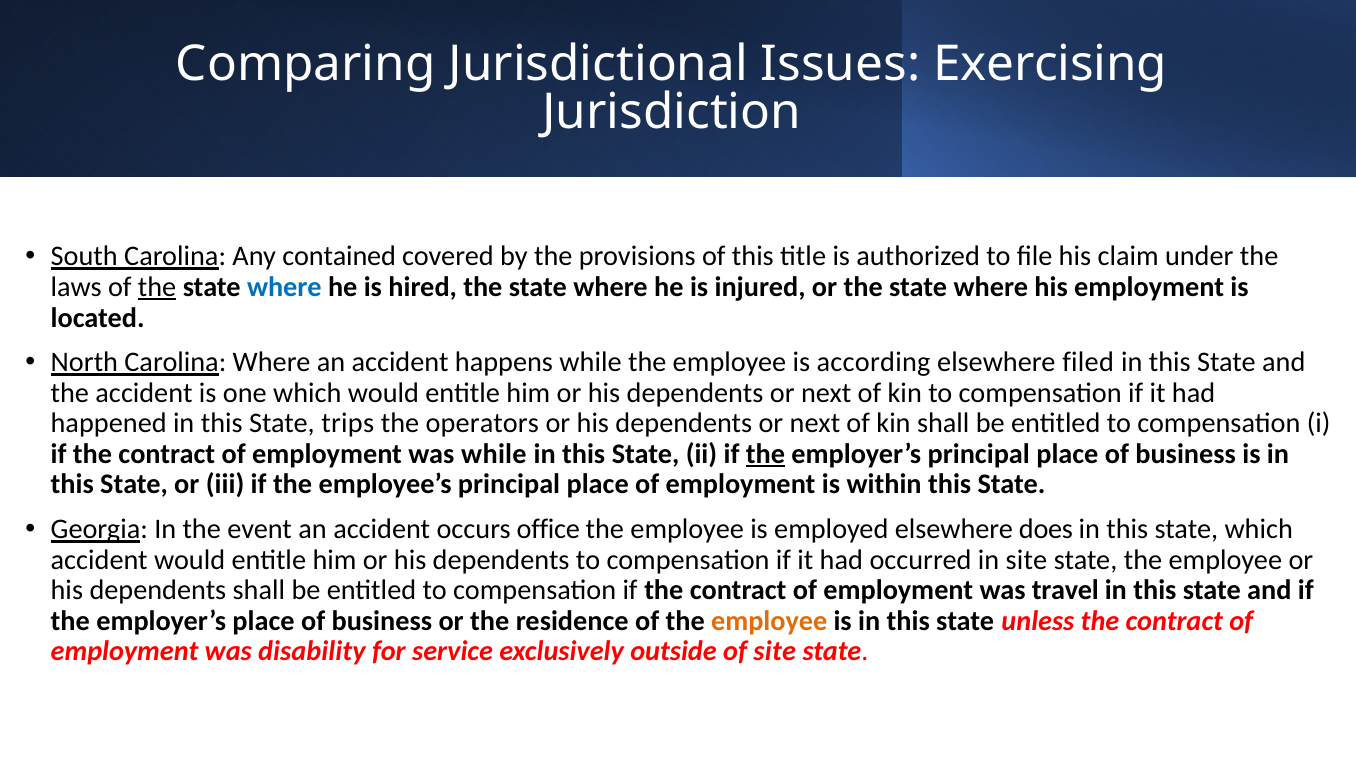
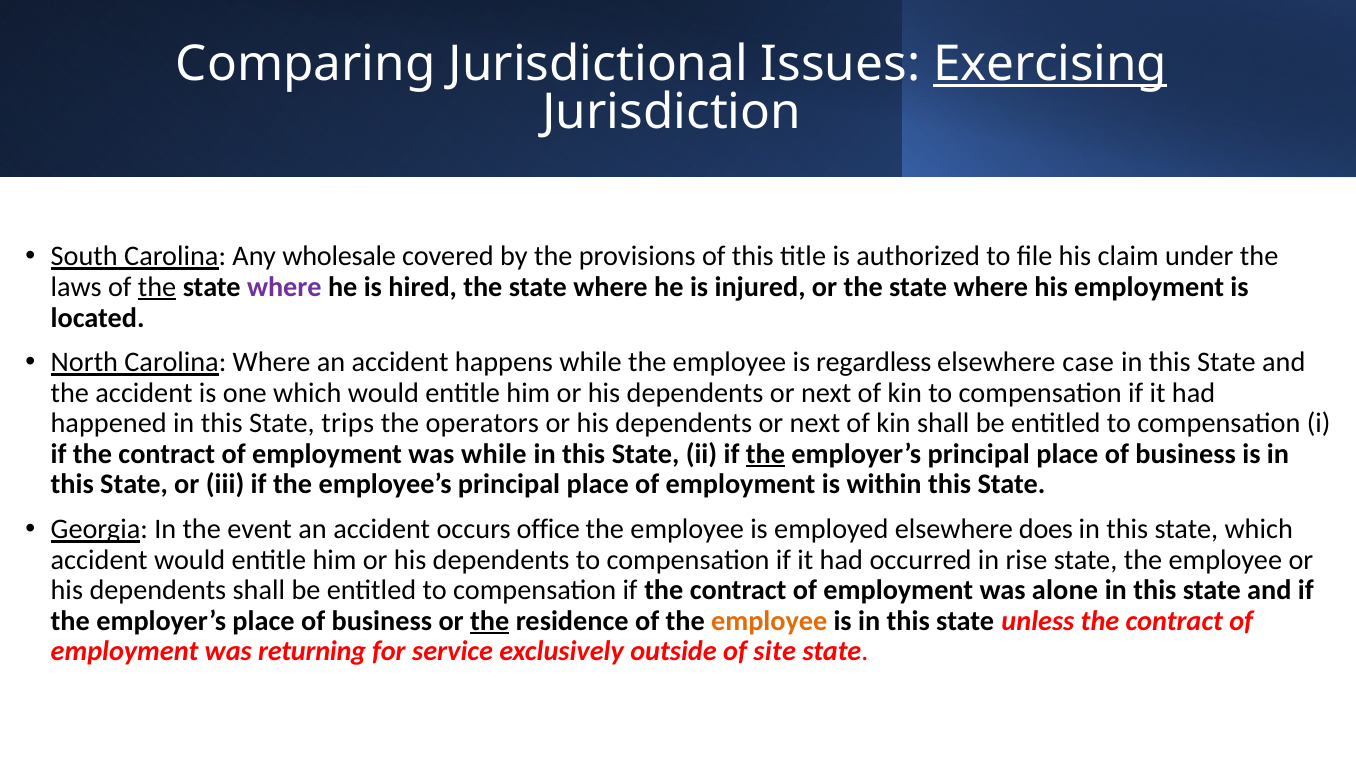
Exercising underline: none -> present (1050, 64)
contained: contained -> wholesale (339, 256)
where colour: blue -> purple (284, 287)
according: according -> regardless (874, 362)
filed: filed -> case (1088, 362)
in site: site -> rise (1026, 560)
travel: travel -> alone (1065, 590)
the underline: none -> present (490, 621)
disability: disability -> returning (312, 651)
